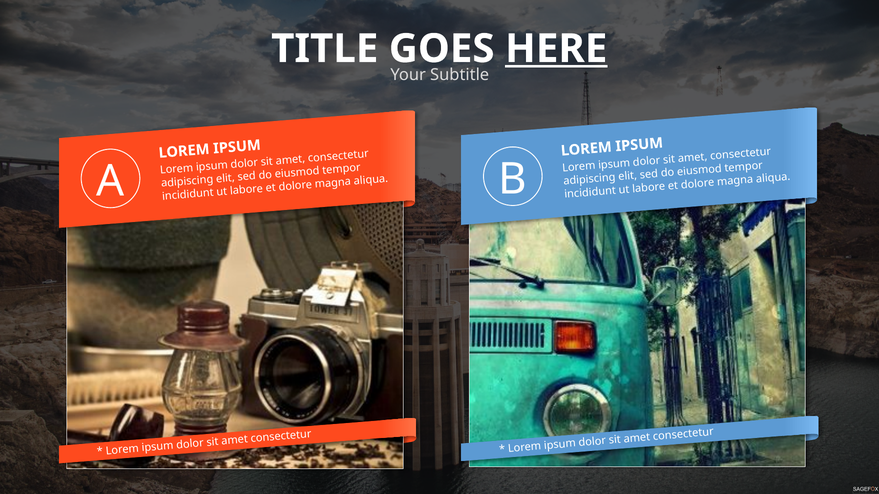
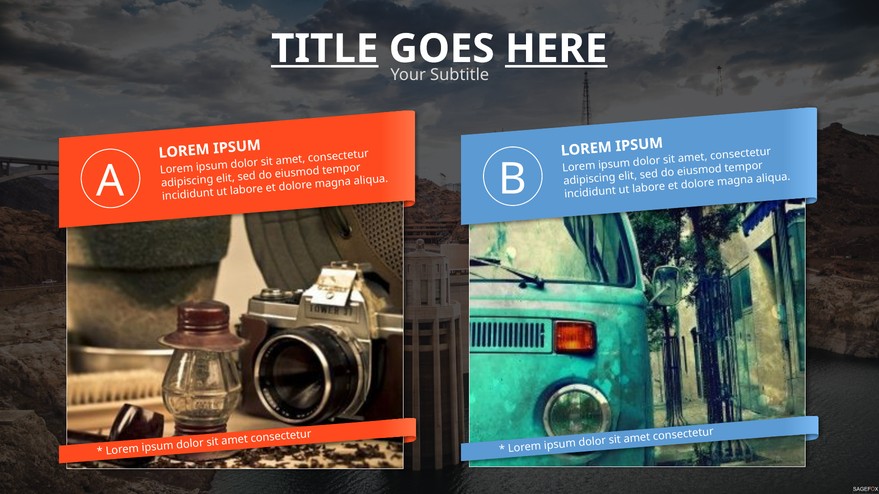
TITLE underline: none -> present (325, 49)
